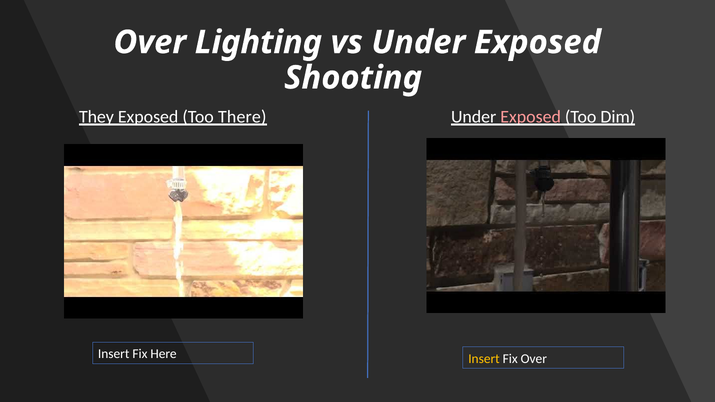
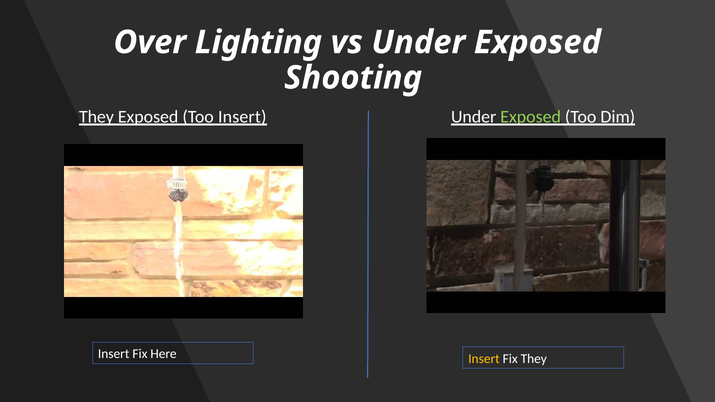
Too There: There -> Insert (242, 117)
Exposed colour: pink -> light green (531, 117)
Fix Over: Over -> They (534, 359)
